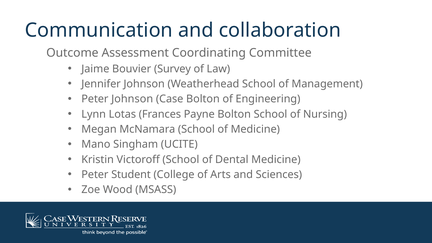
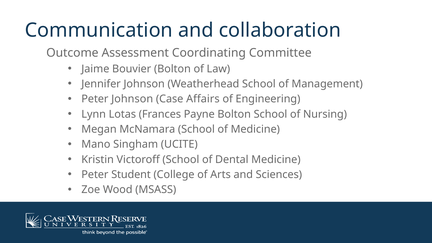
Bouvier Survey: Survey -> Bolton (172, 69)
Case Bolton: Bolton -> Affairs (203, 99)
